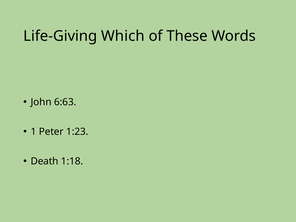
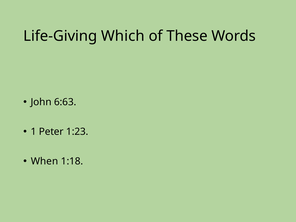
Death: Death -> When (45, 161)
